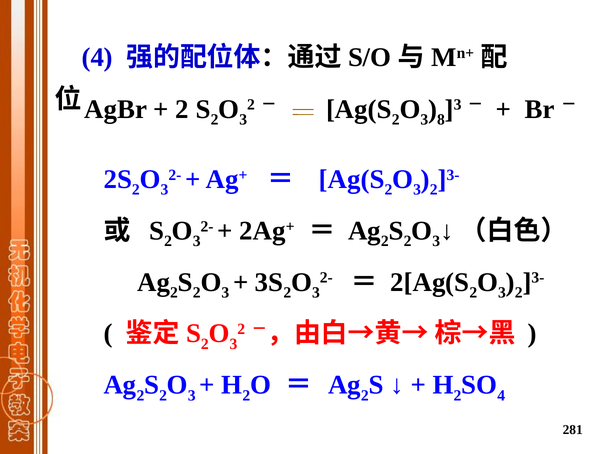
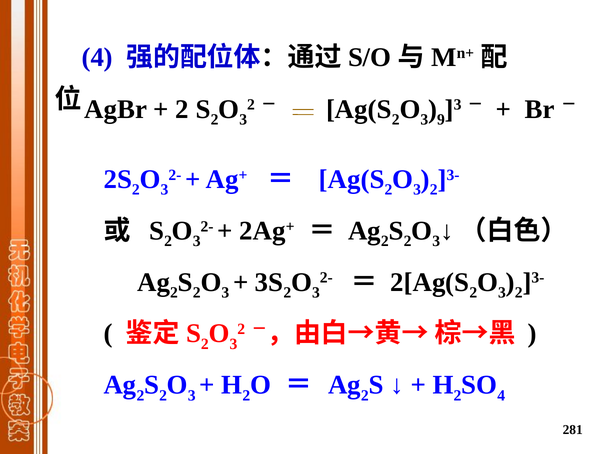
8: 8 -> 9 (441, 120)
